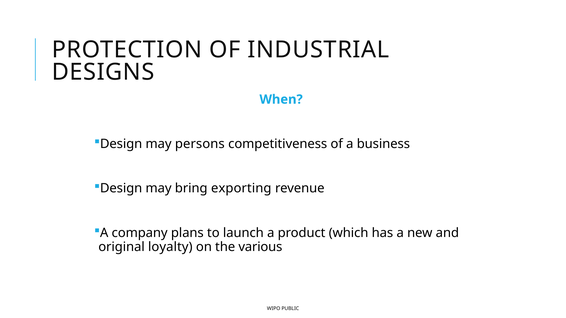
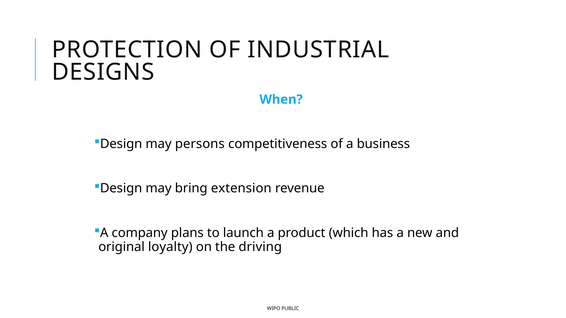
exporting: exporting -> extension (241, 189)
various: various -> driving (260, 247)
